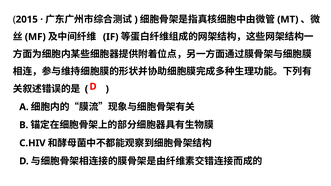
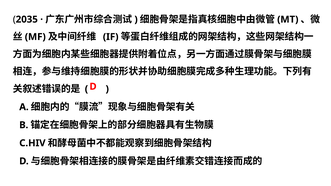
2015: 2015 -> 2035 (27, 19)
